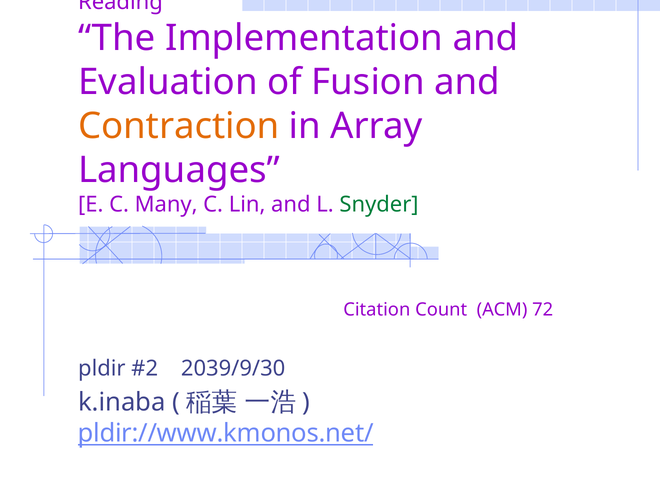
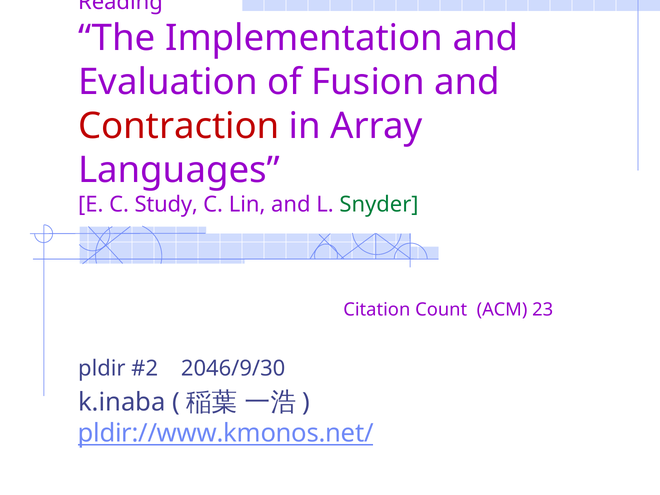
Contraction colour: orange -> red (179, 126)
Many: Many -> Study (166, 204)
72: 72 -> 23 (543, 310)
2039/9/30: 2039/9/30 -> 2046/9/30 (233, 368)
